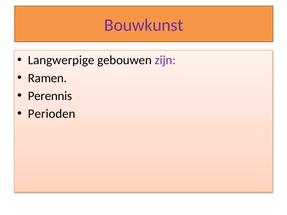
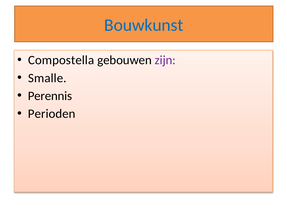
Bouwkunst colour: purple -> blue (144, 25)
Langwerpige: Langwerpige -> Compostella (61, 60)
Ramen: Ramen -> Smalle (47, 78)
